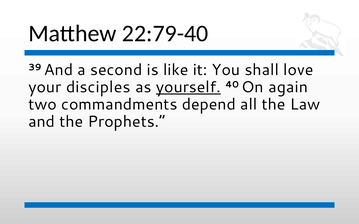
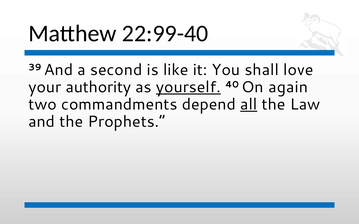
22:79-40: 22:79-40 -> 22:99-40 (165, 33)
disciples: disciples -> authority (98, 87)
all underline: none -> present (249, 105)
